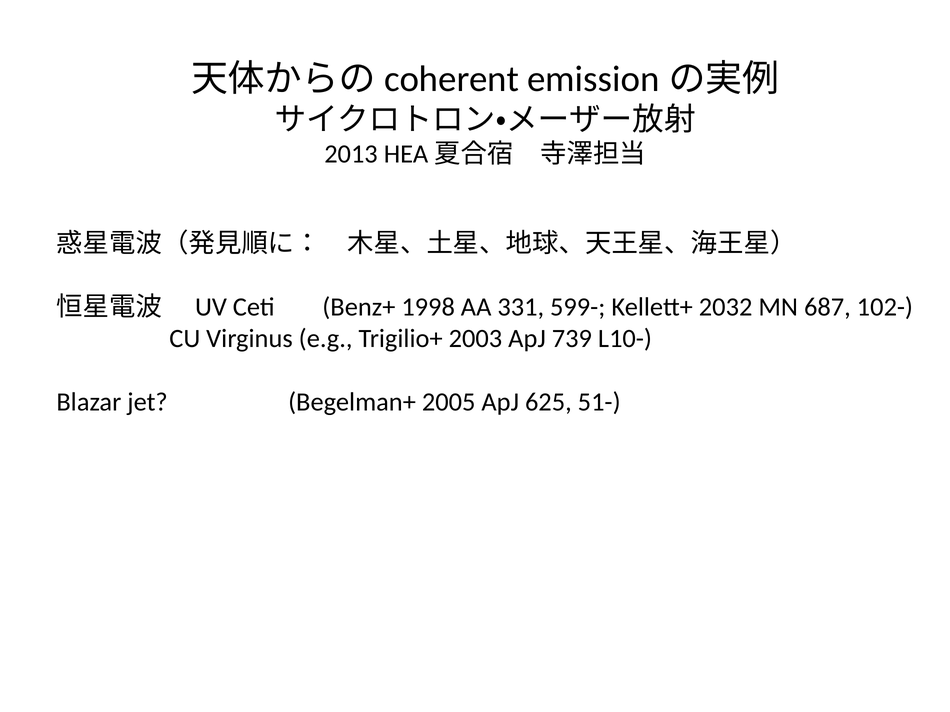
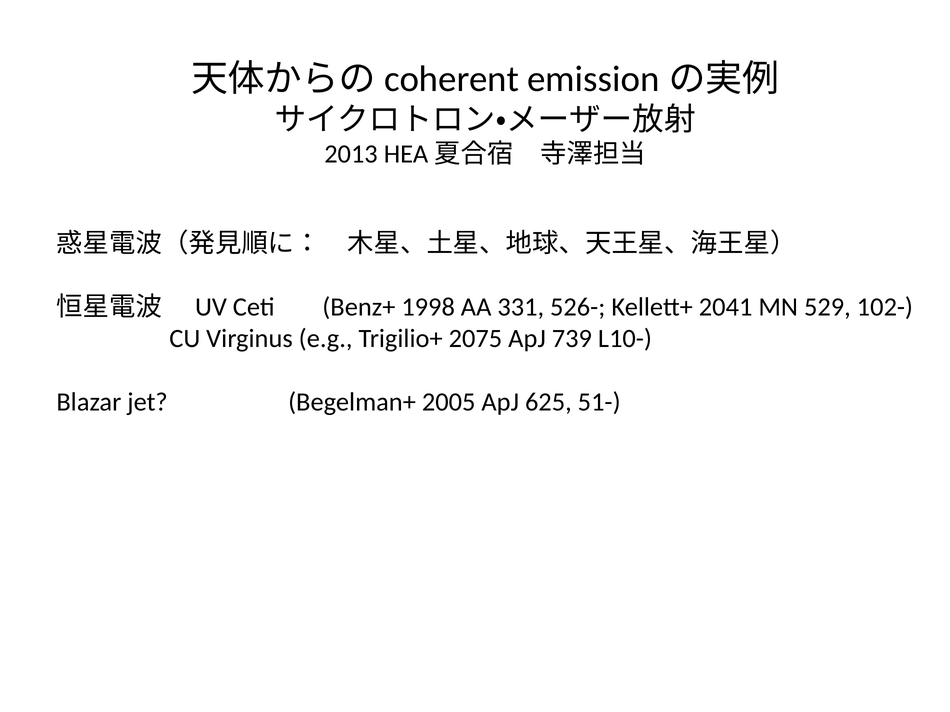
599-: 599- -> 526- (578, 307)
2032: 2032 -> 2041 (726, 307)
687: 687 -> 529 (827, 307)
2003: 2003 -> 2075 (475, 339)
